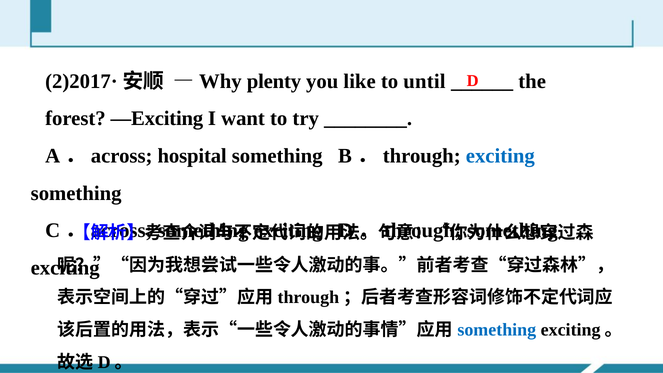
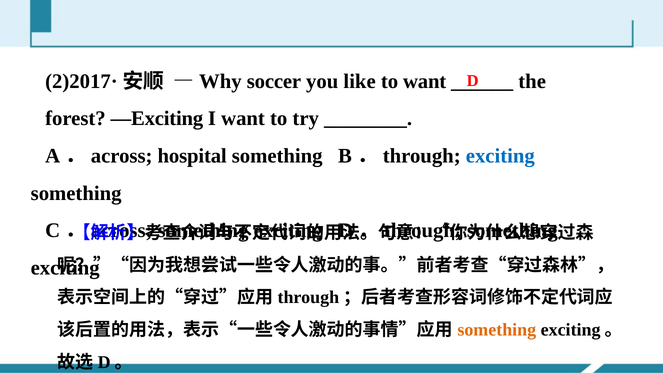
plenty: plenty -> soccer (274, 81)
to until: until -> want (425, 81)
something colour: blue -> orange (497, 330)
